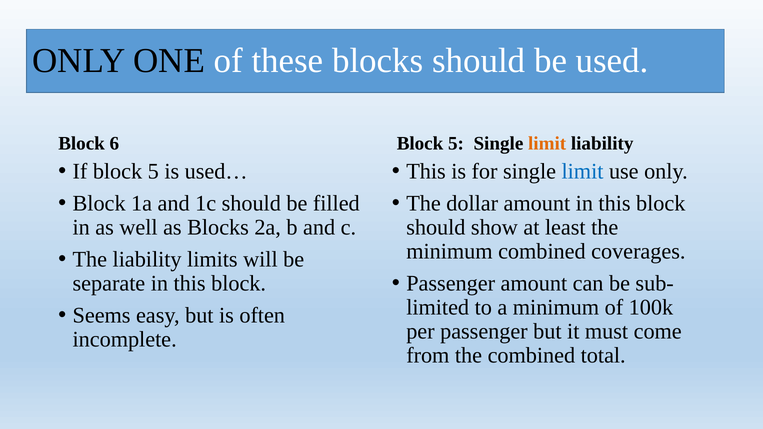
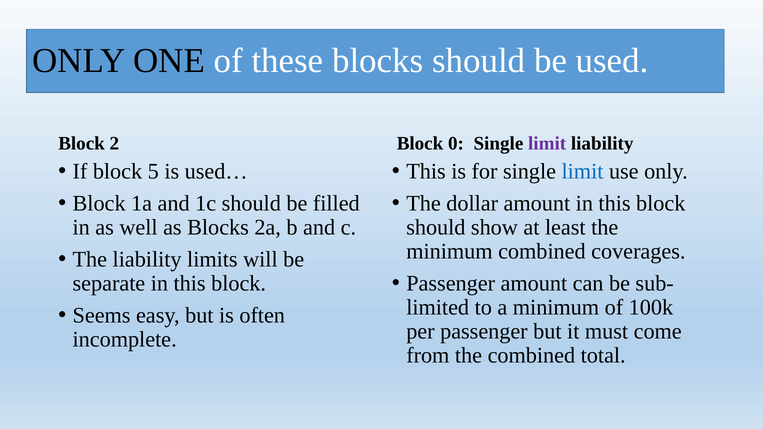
6: 6 -> 2 (114, 144)
5: 5 -> 0 (456, 144)
limit colour: orange -> purple (547, 144)
